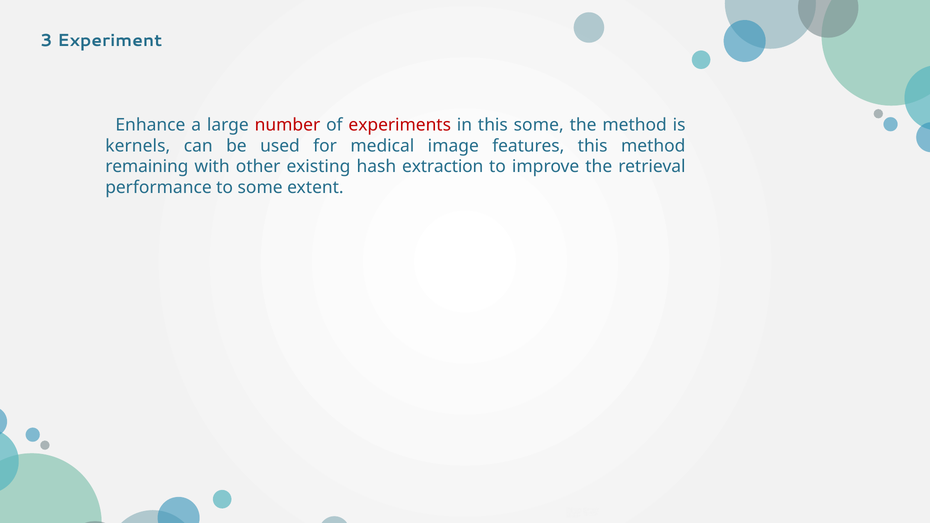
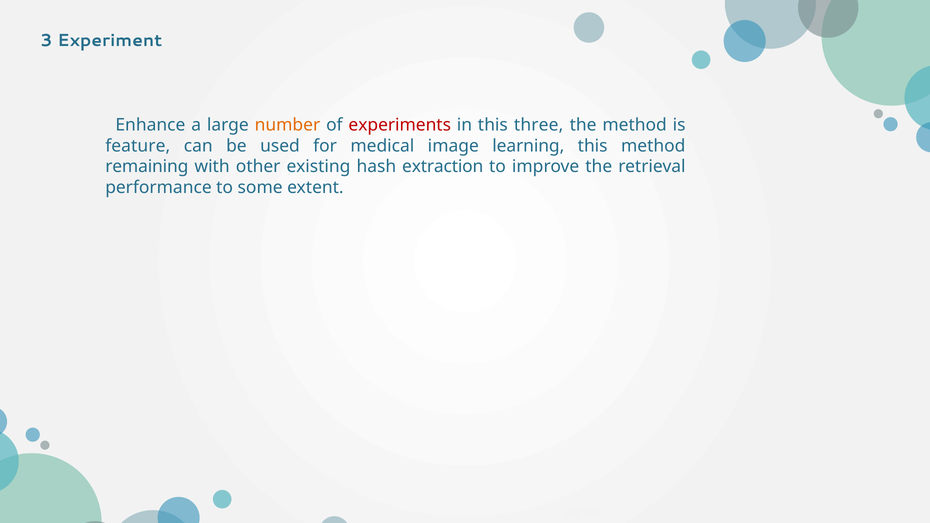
number colour: red -> orange (287, 125)
this some: some -> three (539, 125)
kernels: kernels -> feature (138, 146)
features: features -> learning (528, 146)
